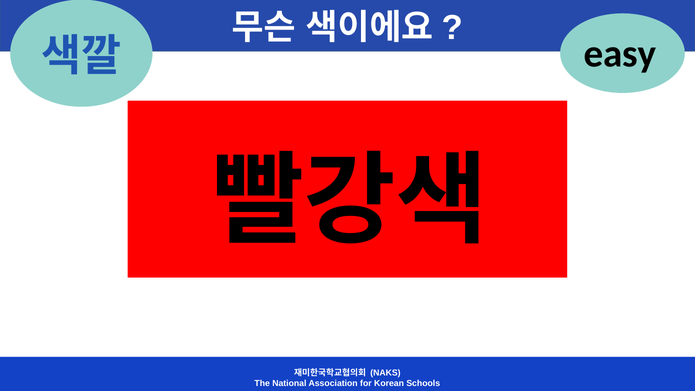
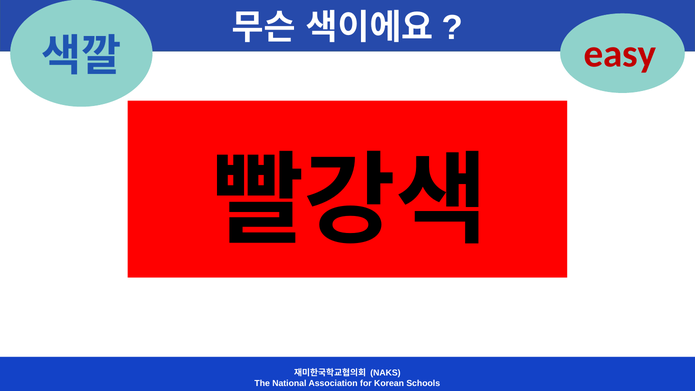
easy colour: black -> red (620, 54)
